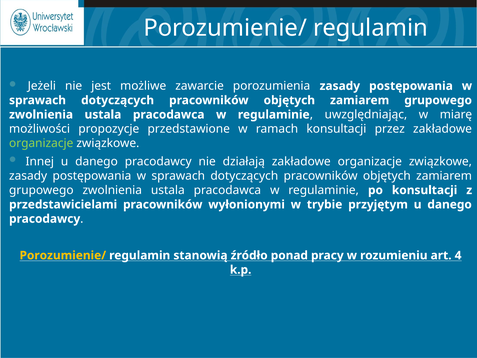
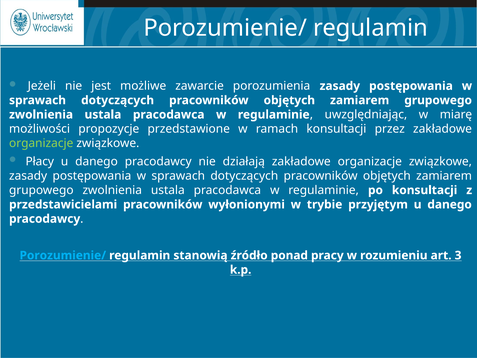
Innej: Innej -> Płacy (40, 161)
Porozumienie/ colour: yellow -> light blue (63, 255)
4: 4 -> 3 (458, 255)
